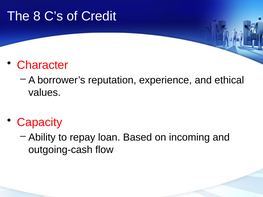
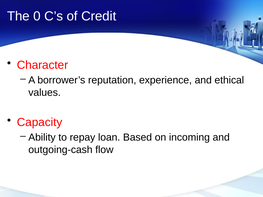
8: 8 -> 0 (37, 16)
